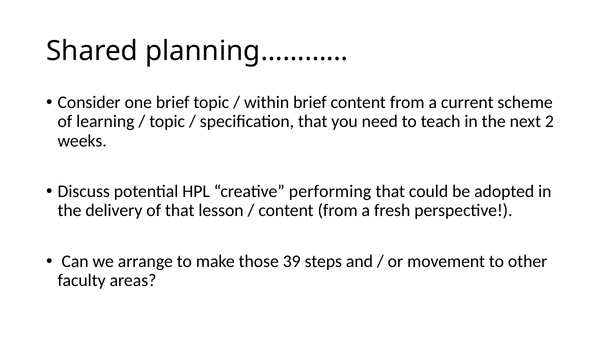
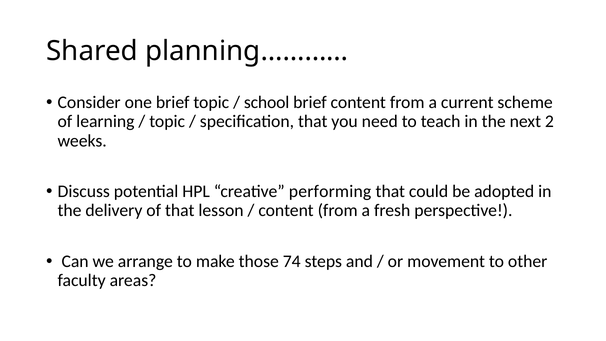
within: within -> school (267, 102)
39: 39 -> 74 (292, 261)
